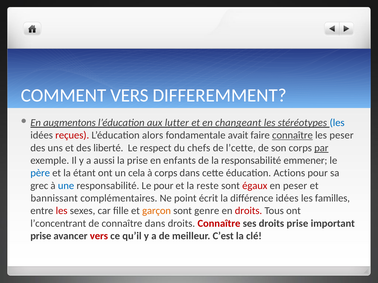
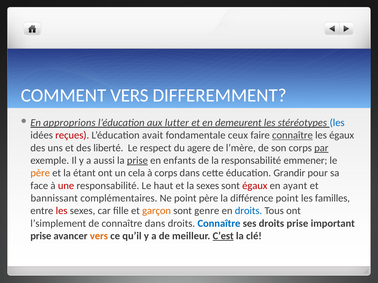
augmentons: augmentons -> approprions (69, 123)
changeant: changeant -> demeurent (238, 123)
alors: alors -> avait (153, 135)
avait: avait -> ceux (238, 135)
les peser: peser -> égaux (342, 135)
chefs: chefs -> agere (199, 148)
l’cette: l’cette -> l’mère (241, 148)
prise underline: none -> present (137, 161)
père colour: blue -> orange (40, 173)
Actions: Actions -> Grandir (289, 173)
grec: grec -> face (39, 186)
une colour: blue -> red (66, 186)
Le pour: pour -> haut (163, 186)
la reste: reste -> sexes (208, 186)
en peser: peser -> ayant (295, 186)
point écrit: écrit -> père (209, 199)
différence idées: idées -> point (287, 199)
droits colour: red -> blue (249, 211)
l’concentrant: l’concentrant -> l’simplement (58, 224)
Connaître colour: red -> blue (219, 224)
vers colour: red -> orange (99, 236)
C’est underline: none -> present (223, 236)
